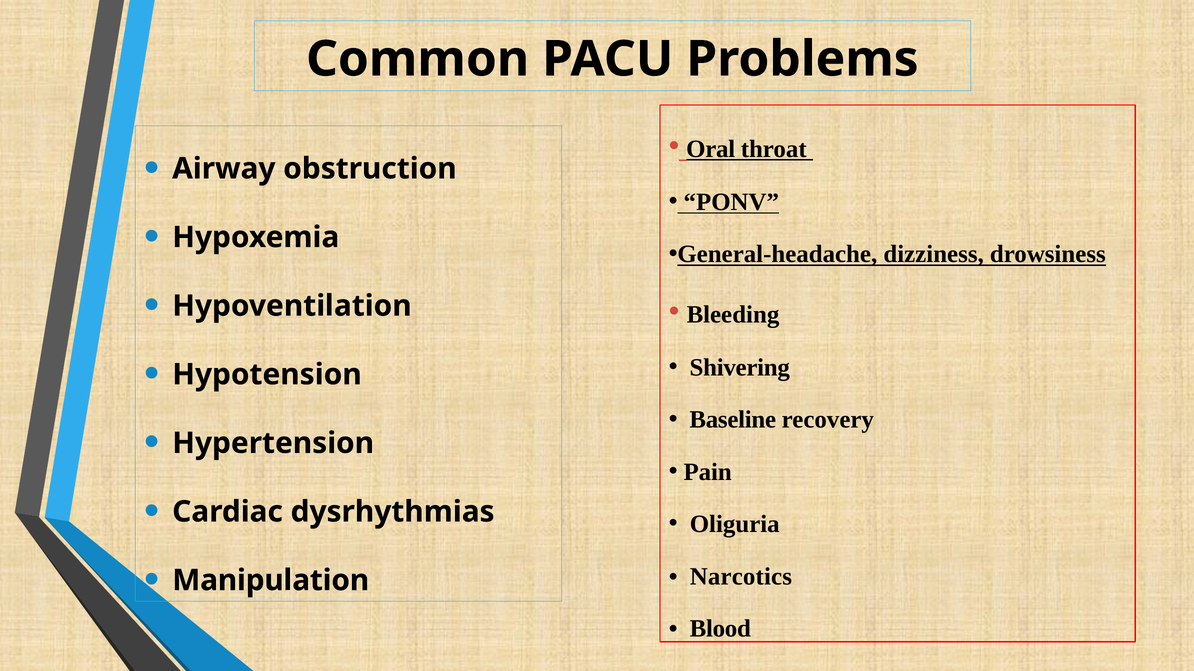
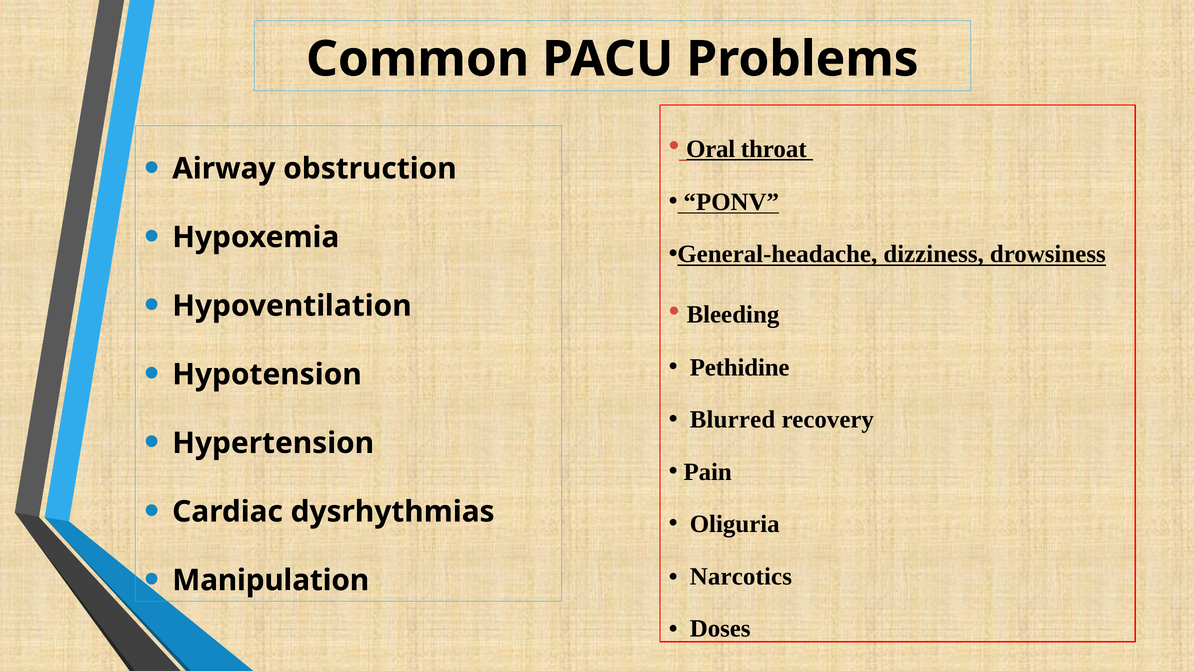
Shivering: Shivering -> Pethidine (740, 368)
Baseline: Baseline -> Blurred (733, 420)
Blood: Blood -> Doses (720, 629)
